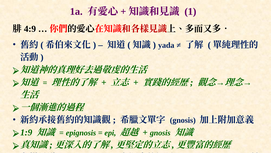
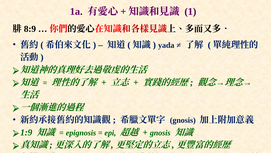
4:9: 4:9 -> 8:9 (30, 29)
